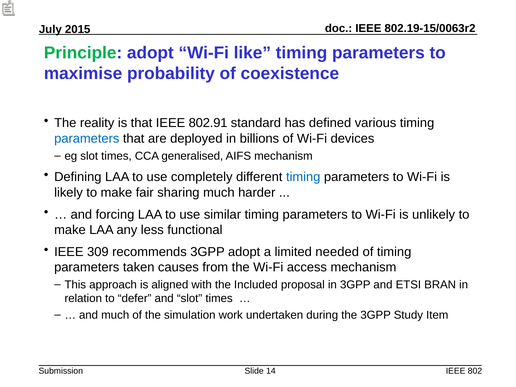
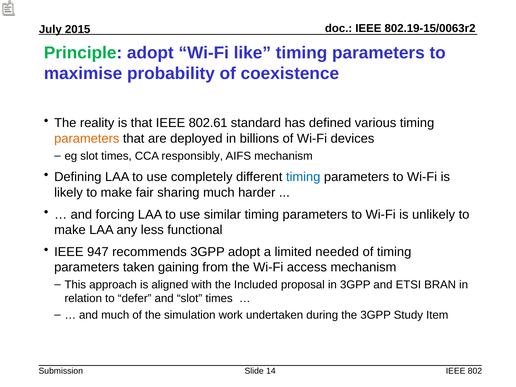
802.91: 802.91 -> 802.61 (208, 123)
parameters colour: blue -> orange (87, 139)
generalised: generalised -> responsibly (192, 156)
309: 309 -> 947 (98, 252)
causes: causes -> gaining (178, 267)
